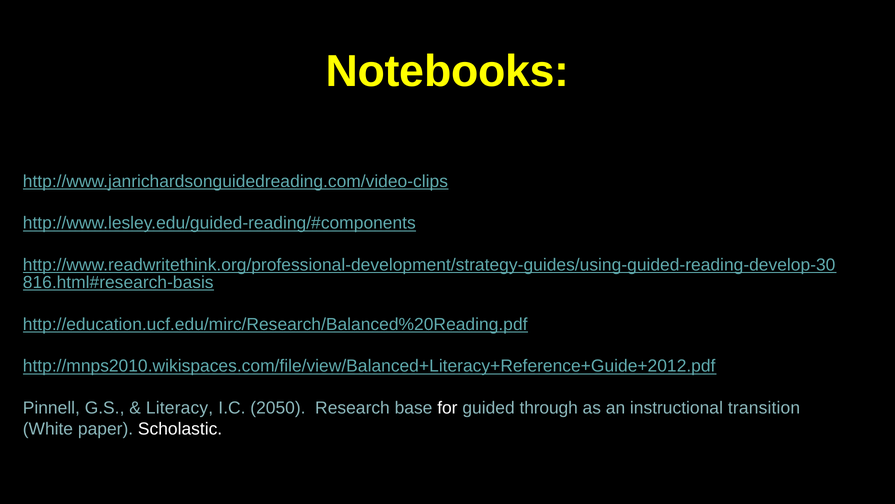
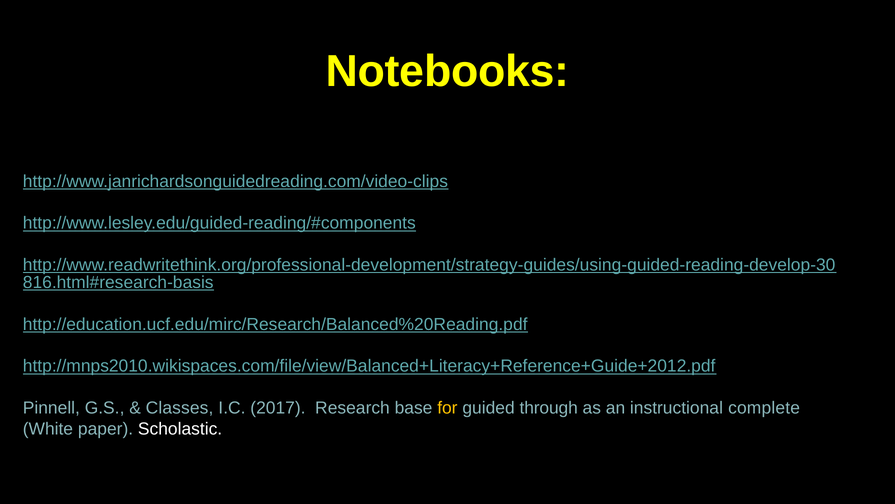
Literacy: Literacy -> Classes (180, 408)
2050: 2050 -> 2017 (278, 408)
for colour: white -> yellow (447, 408)
transition: transition -> complete (764, 408)
